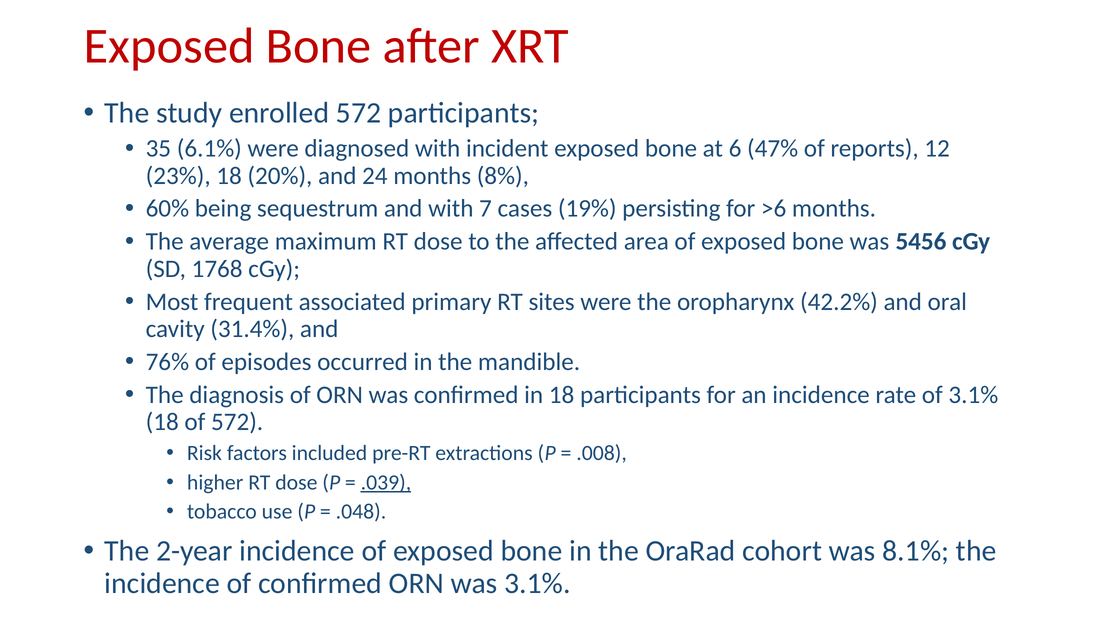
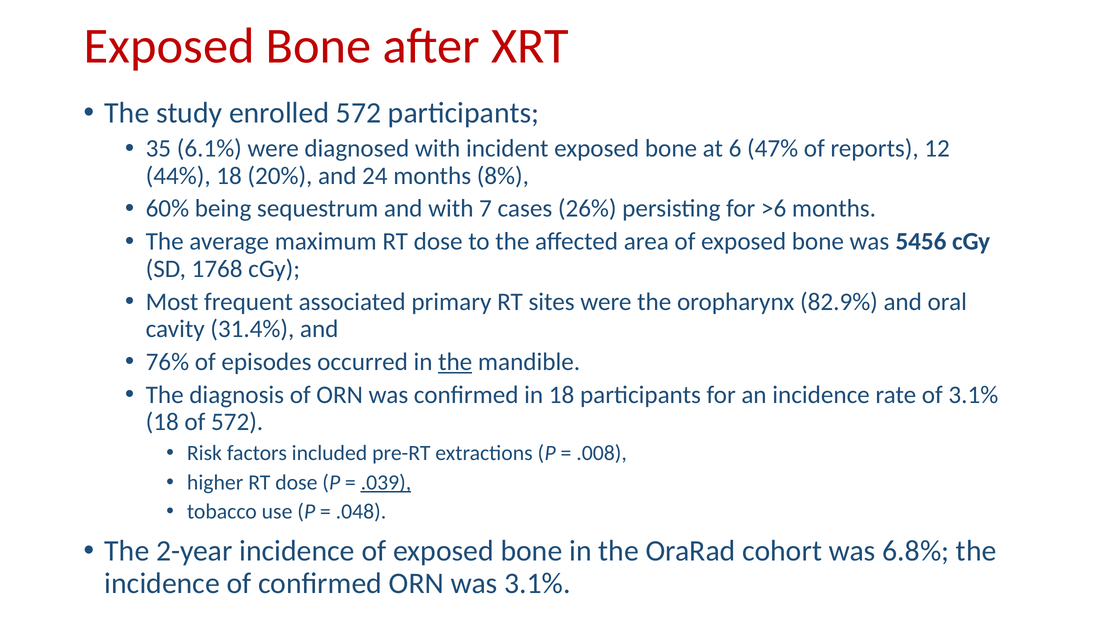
23%: 23% -> 44% (178, 176)
19%: 19% -> 26% (587, 209)
42.2%: 42.2% -> 82.9% (839, 302)
the underline: none -> present (455, 362)
8.1%: 8.1% -> 6.8% (916, 551)
